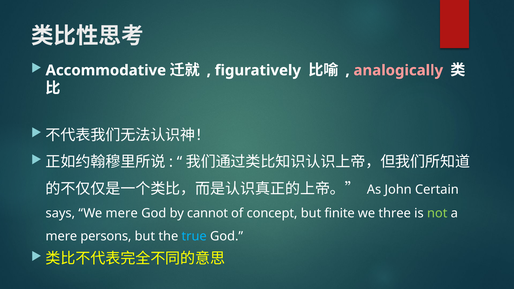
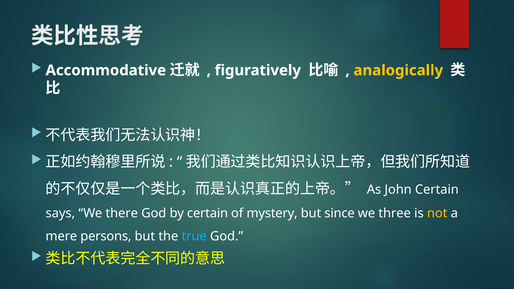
analogically colour: pink -> yellow (398, 70)
We mere: mere -> there (122, 213)
by cannot: cannot -> certain (208, 213)
concept: concept -> mystery (272, 213)
finite: finite -> since (340, 213)
not colour: light green -> yellow (437, 213)
